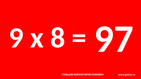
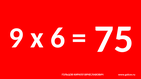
8: 8 -> 6 (58, 38)
97: 97 -> 75 (114, 39)
